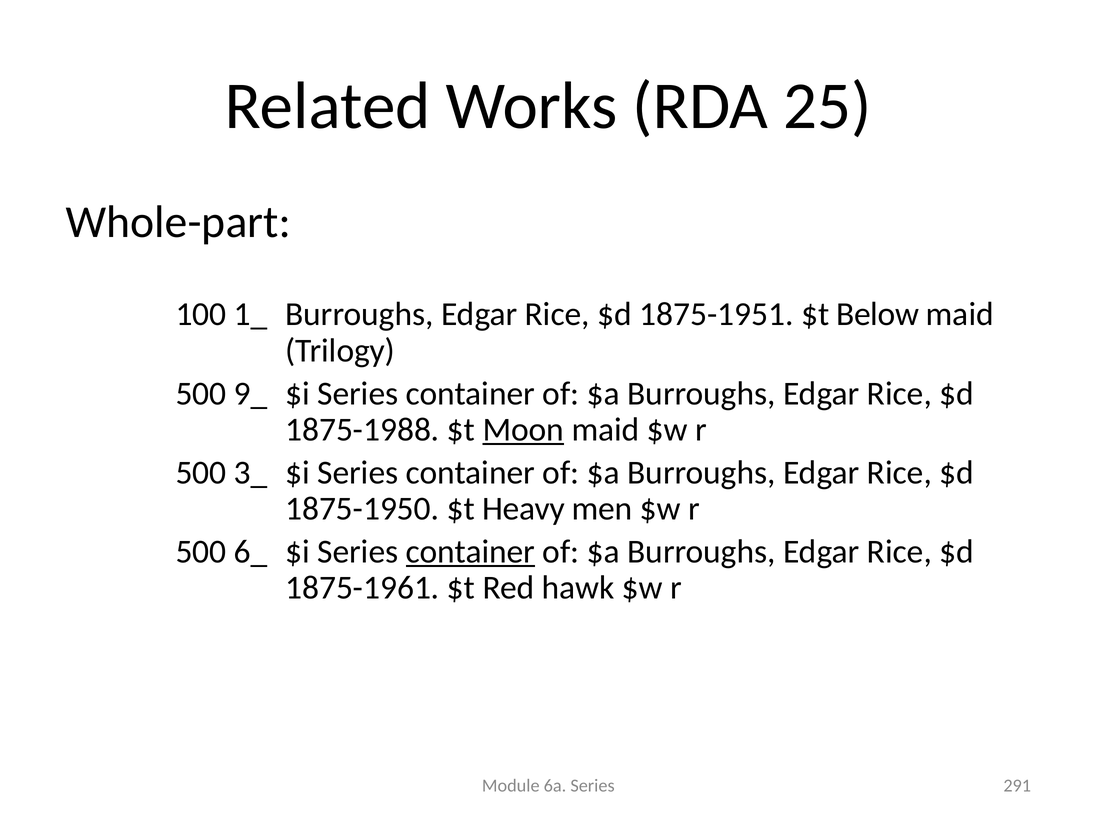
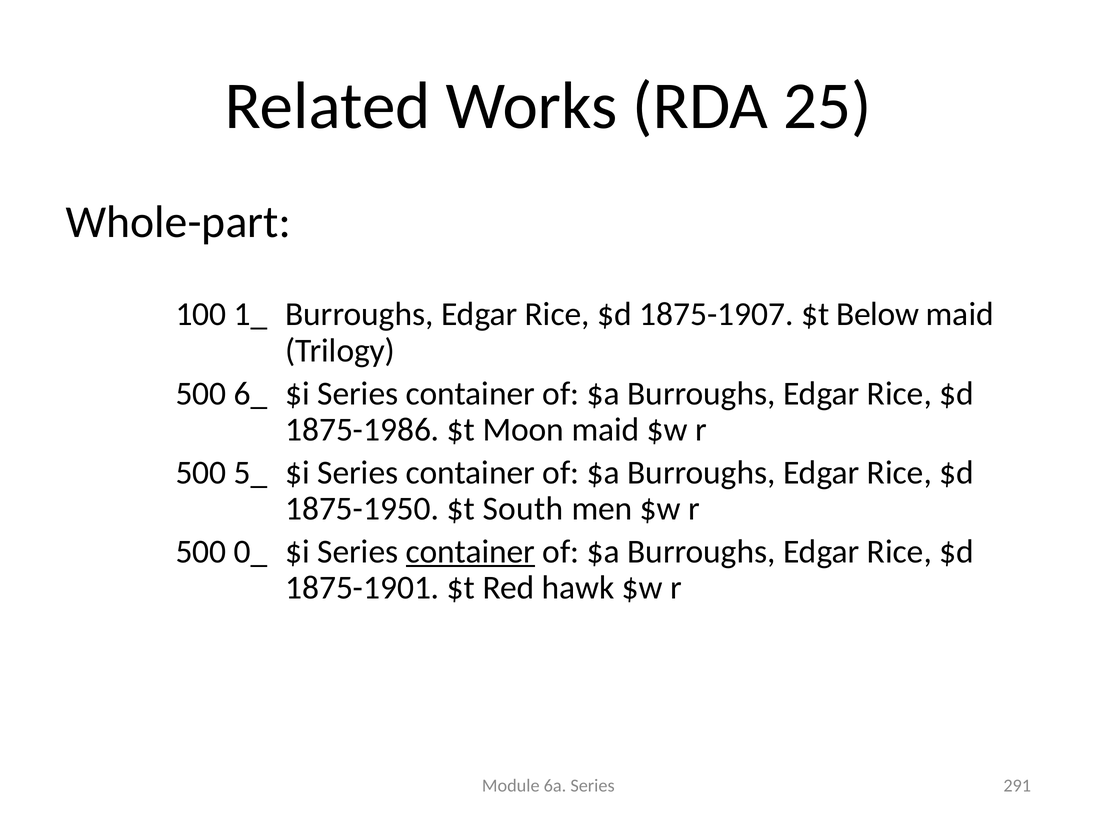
1875-1951: 1875-1951 -> 1875-1907 (716, 314)
9_: 9_ -> 6_ (251, 393)
1875-1988: 1875-1988 -> 1875-1986 (362, 430)
Moon underline: present -> none (523, 430)
3_: 3_ -> 5_ (251, 472)
Heavy: Heavy -> South (523, 509)
6_: 6_ -> 0_ (251, 551)
1875-1961: 1875-1961 -> 1875-1901 (362, 588)
